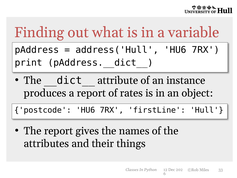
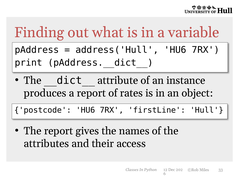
things: things -> access (131, 143)
